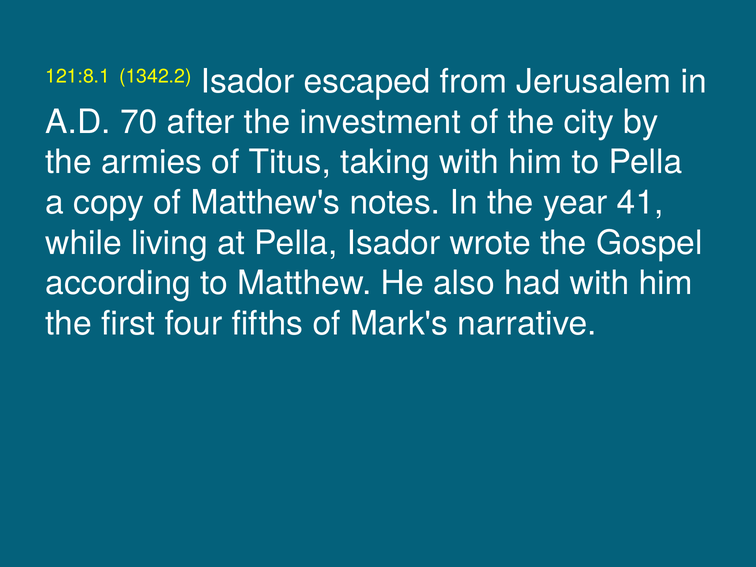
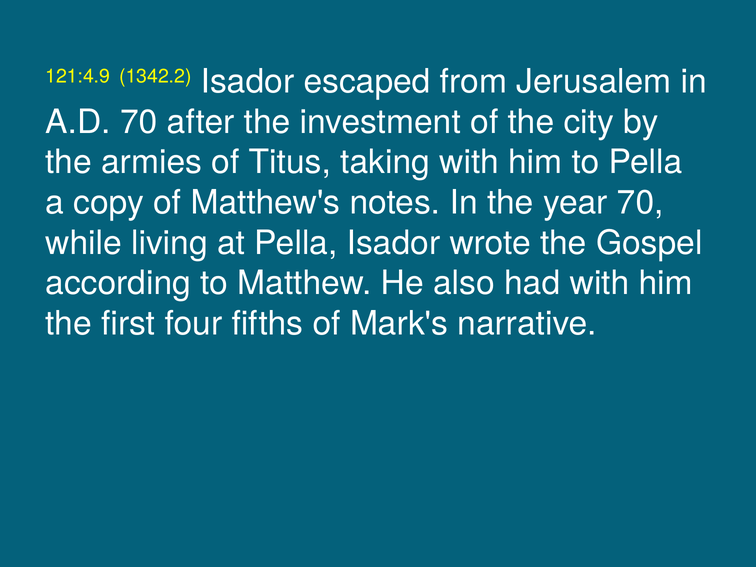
121:8.1: 121:8.1 -> 121:4.9 (78, 76)
year 41: 41 -> 70 (640, 203)
